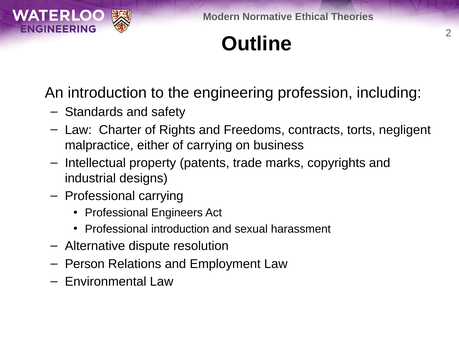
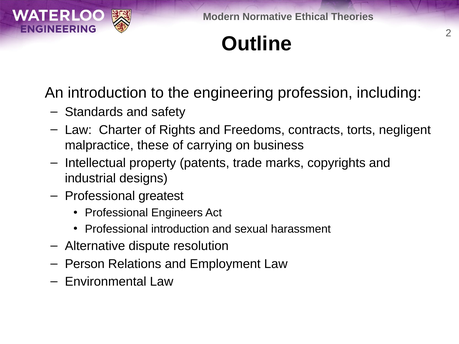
either: either -> these (153, 145)
Professional carrying: carrying -> greatest (161, 196)
